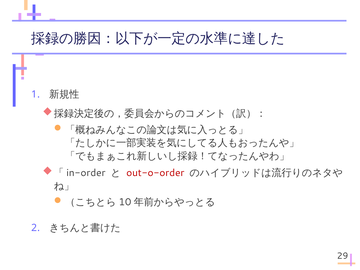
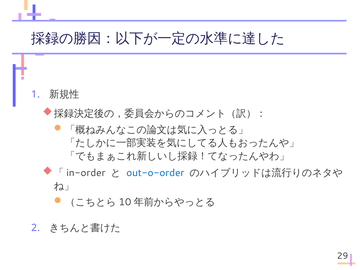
out-o-order colour: red -> blue (155, 173)
